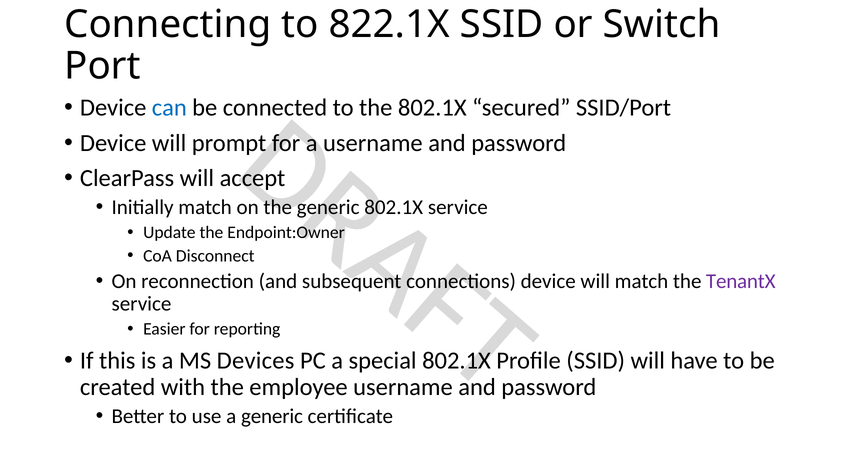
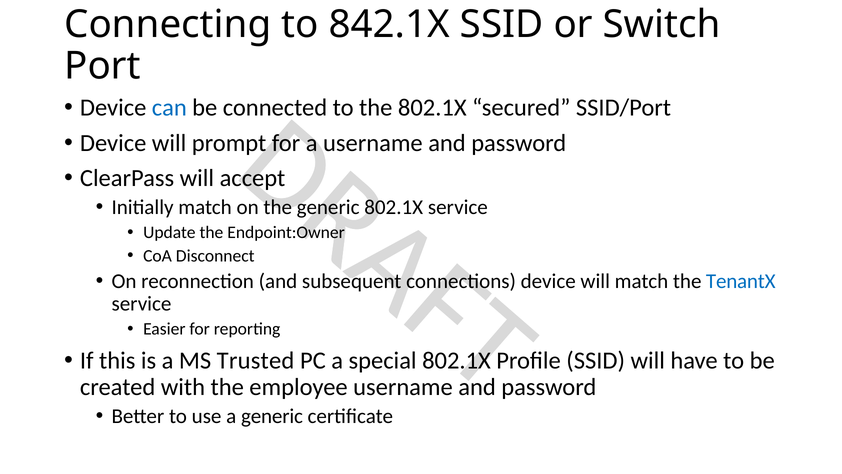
822.1X: 822.1X -> 842.1X (389, 24)
TenantX colour: purple -> blue (741, 281)
Devices: Devices -> Trusted (256, 360)
